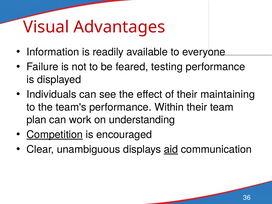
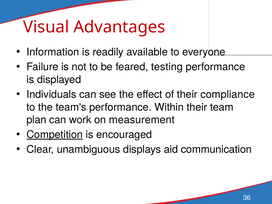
maintaining: maintaining -> compliance (228, 94)
understanding: understanding -> measurement (142, 120)
aid underline: present -> none (171, 149)
